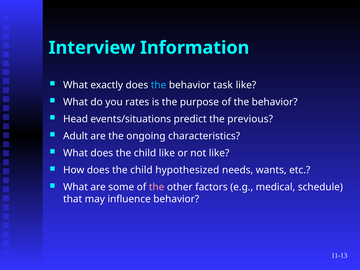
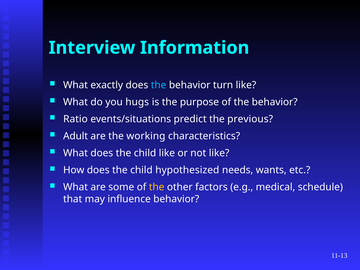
task: task -> turn (223, 85)
rates: rates -> hugs (137, 102)
Head: Head -> Ratio (75, 119)
ongoing: ongoing -> working (146, 136)
the colour: pink -> yellow (157, 187)
